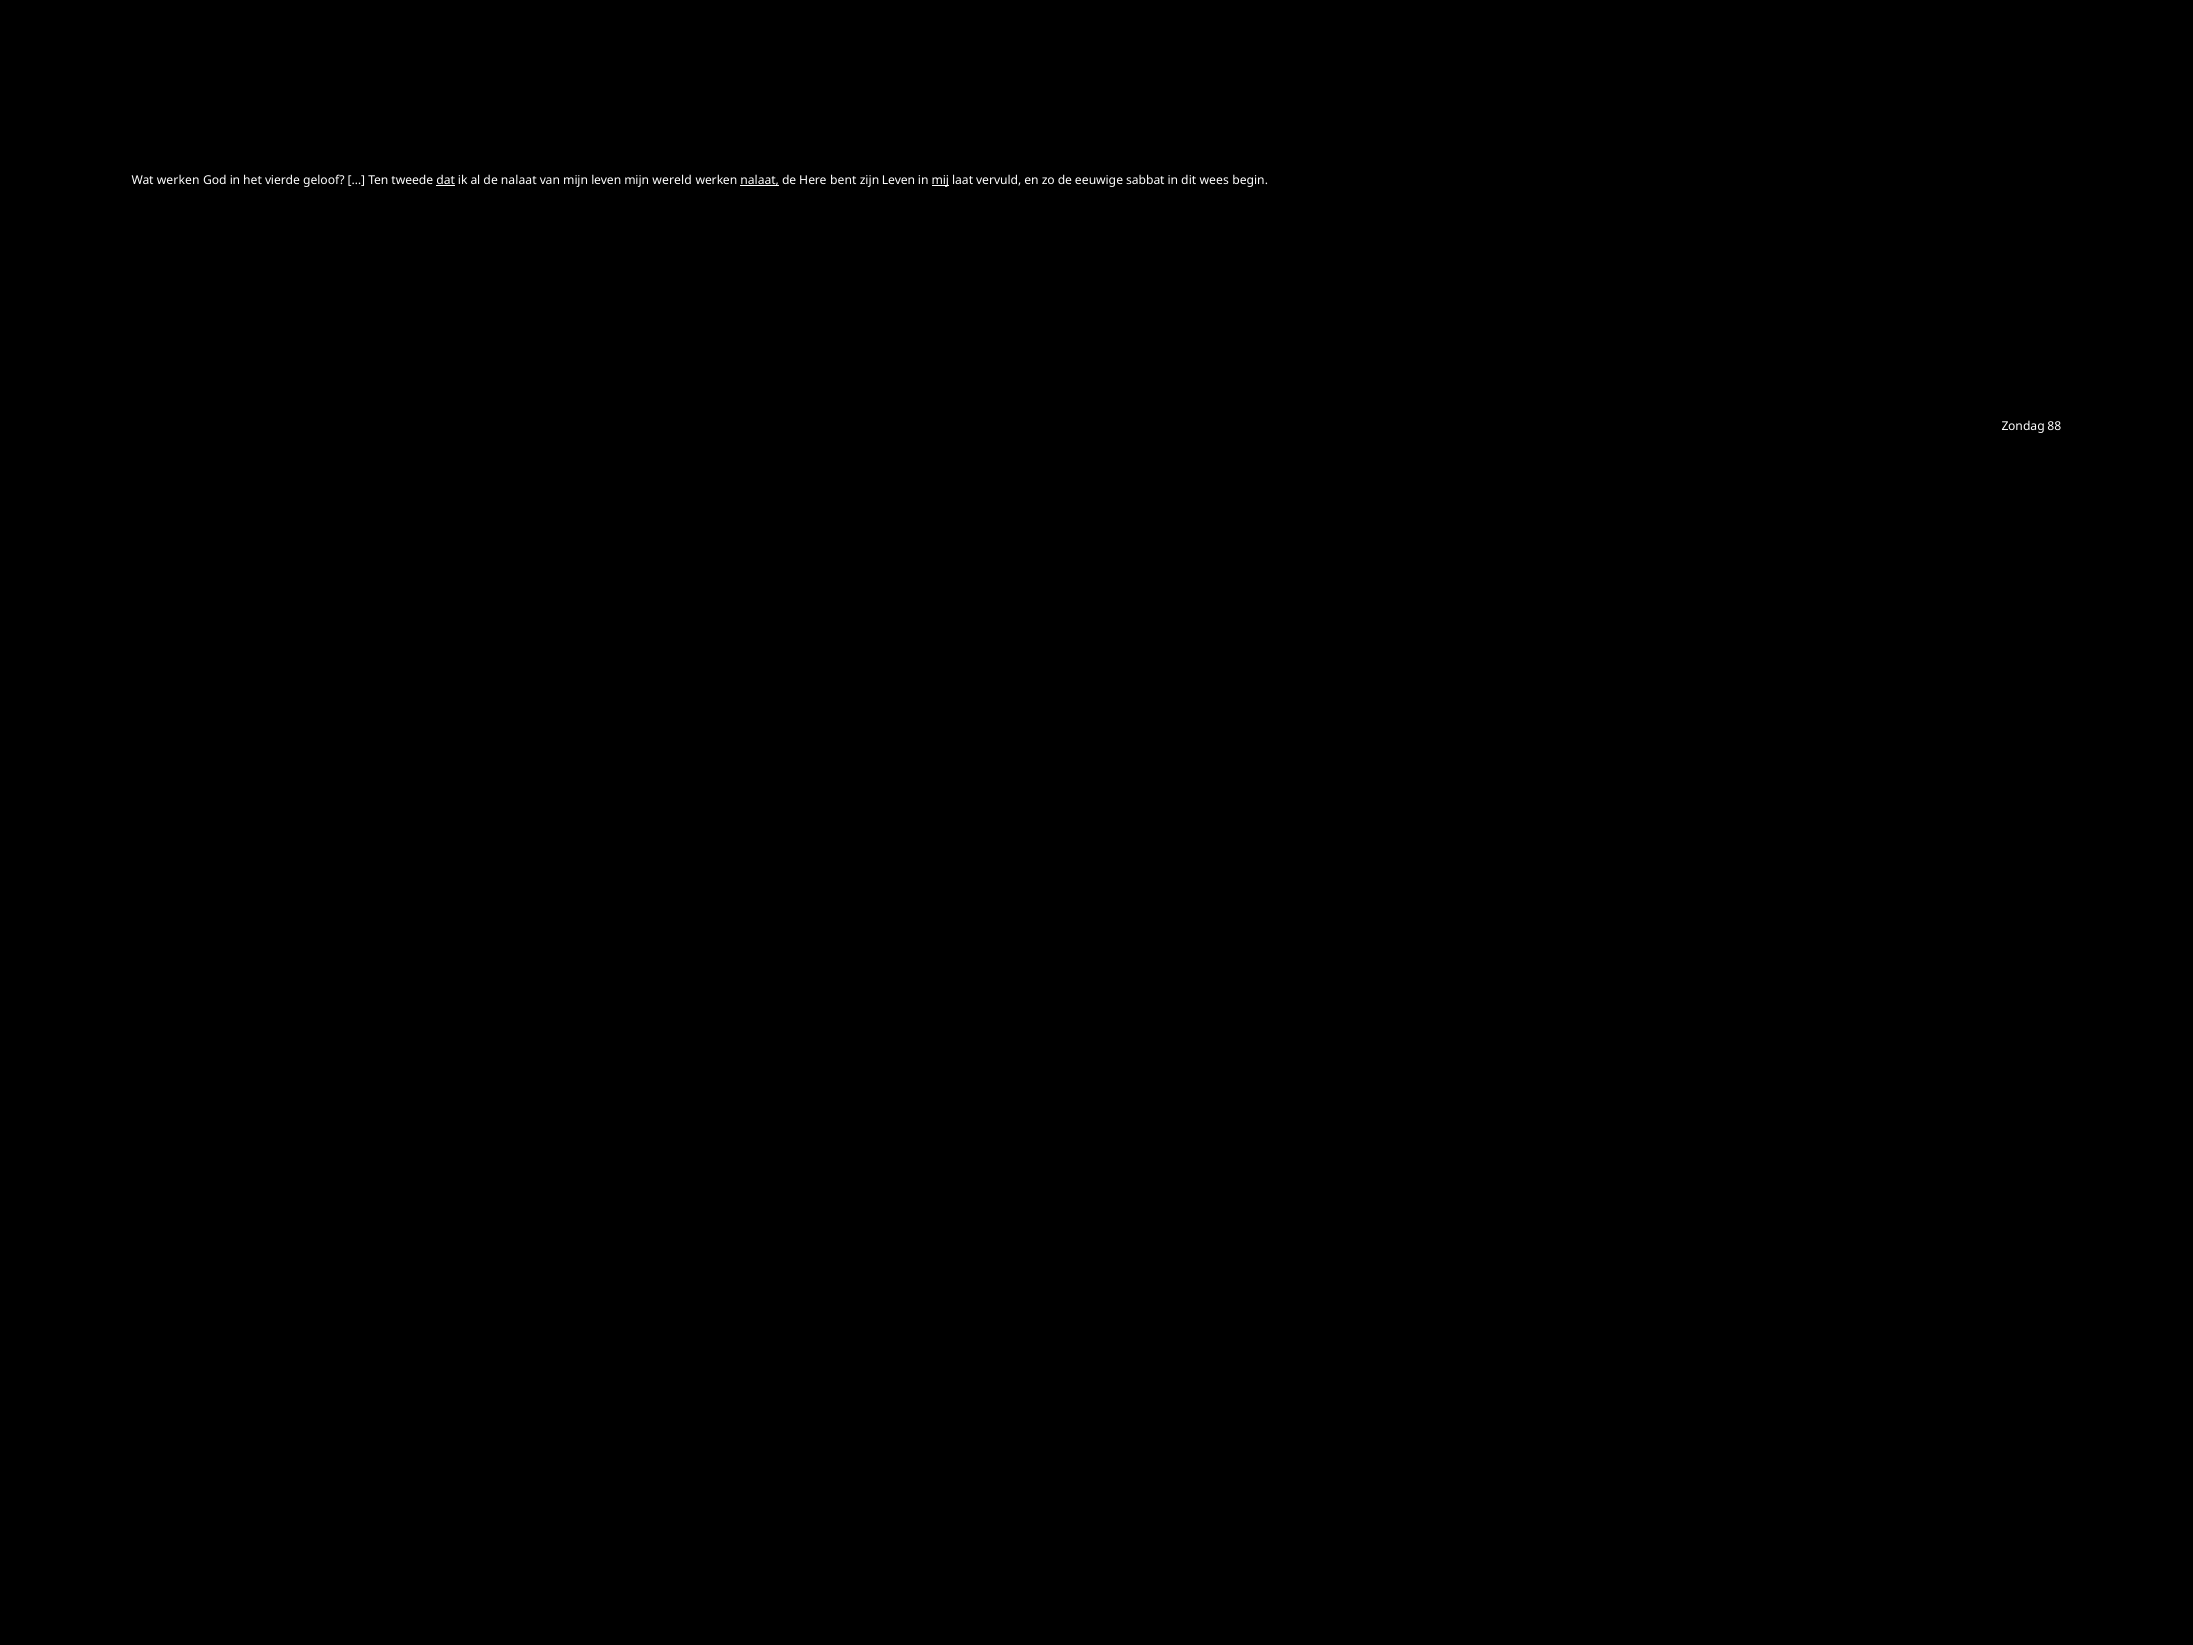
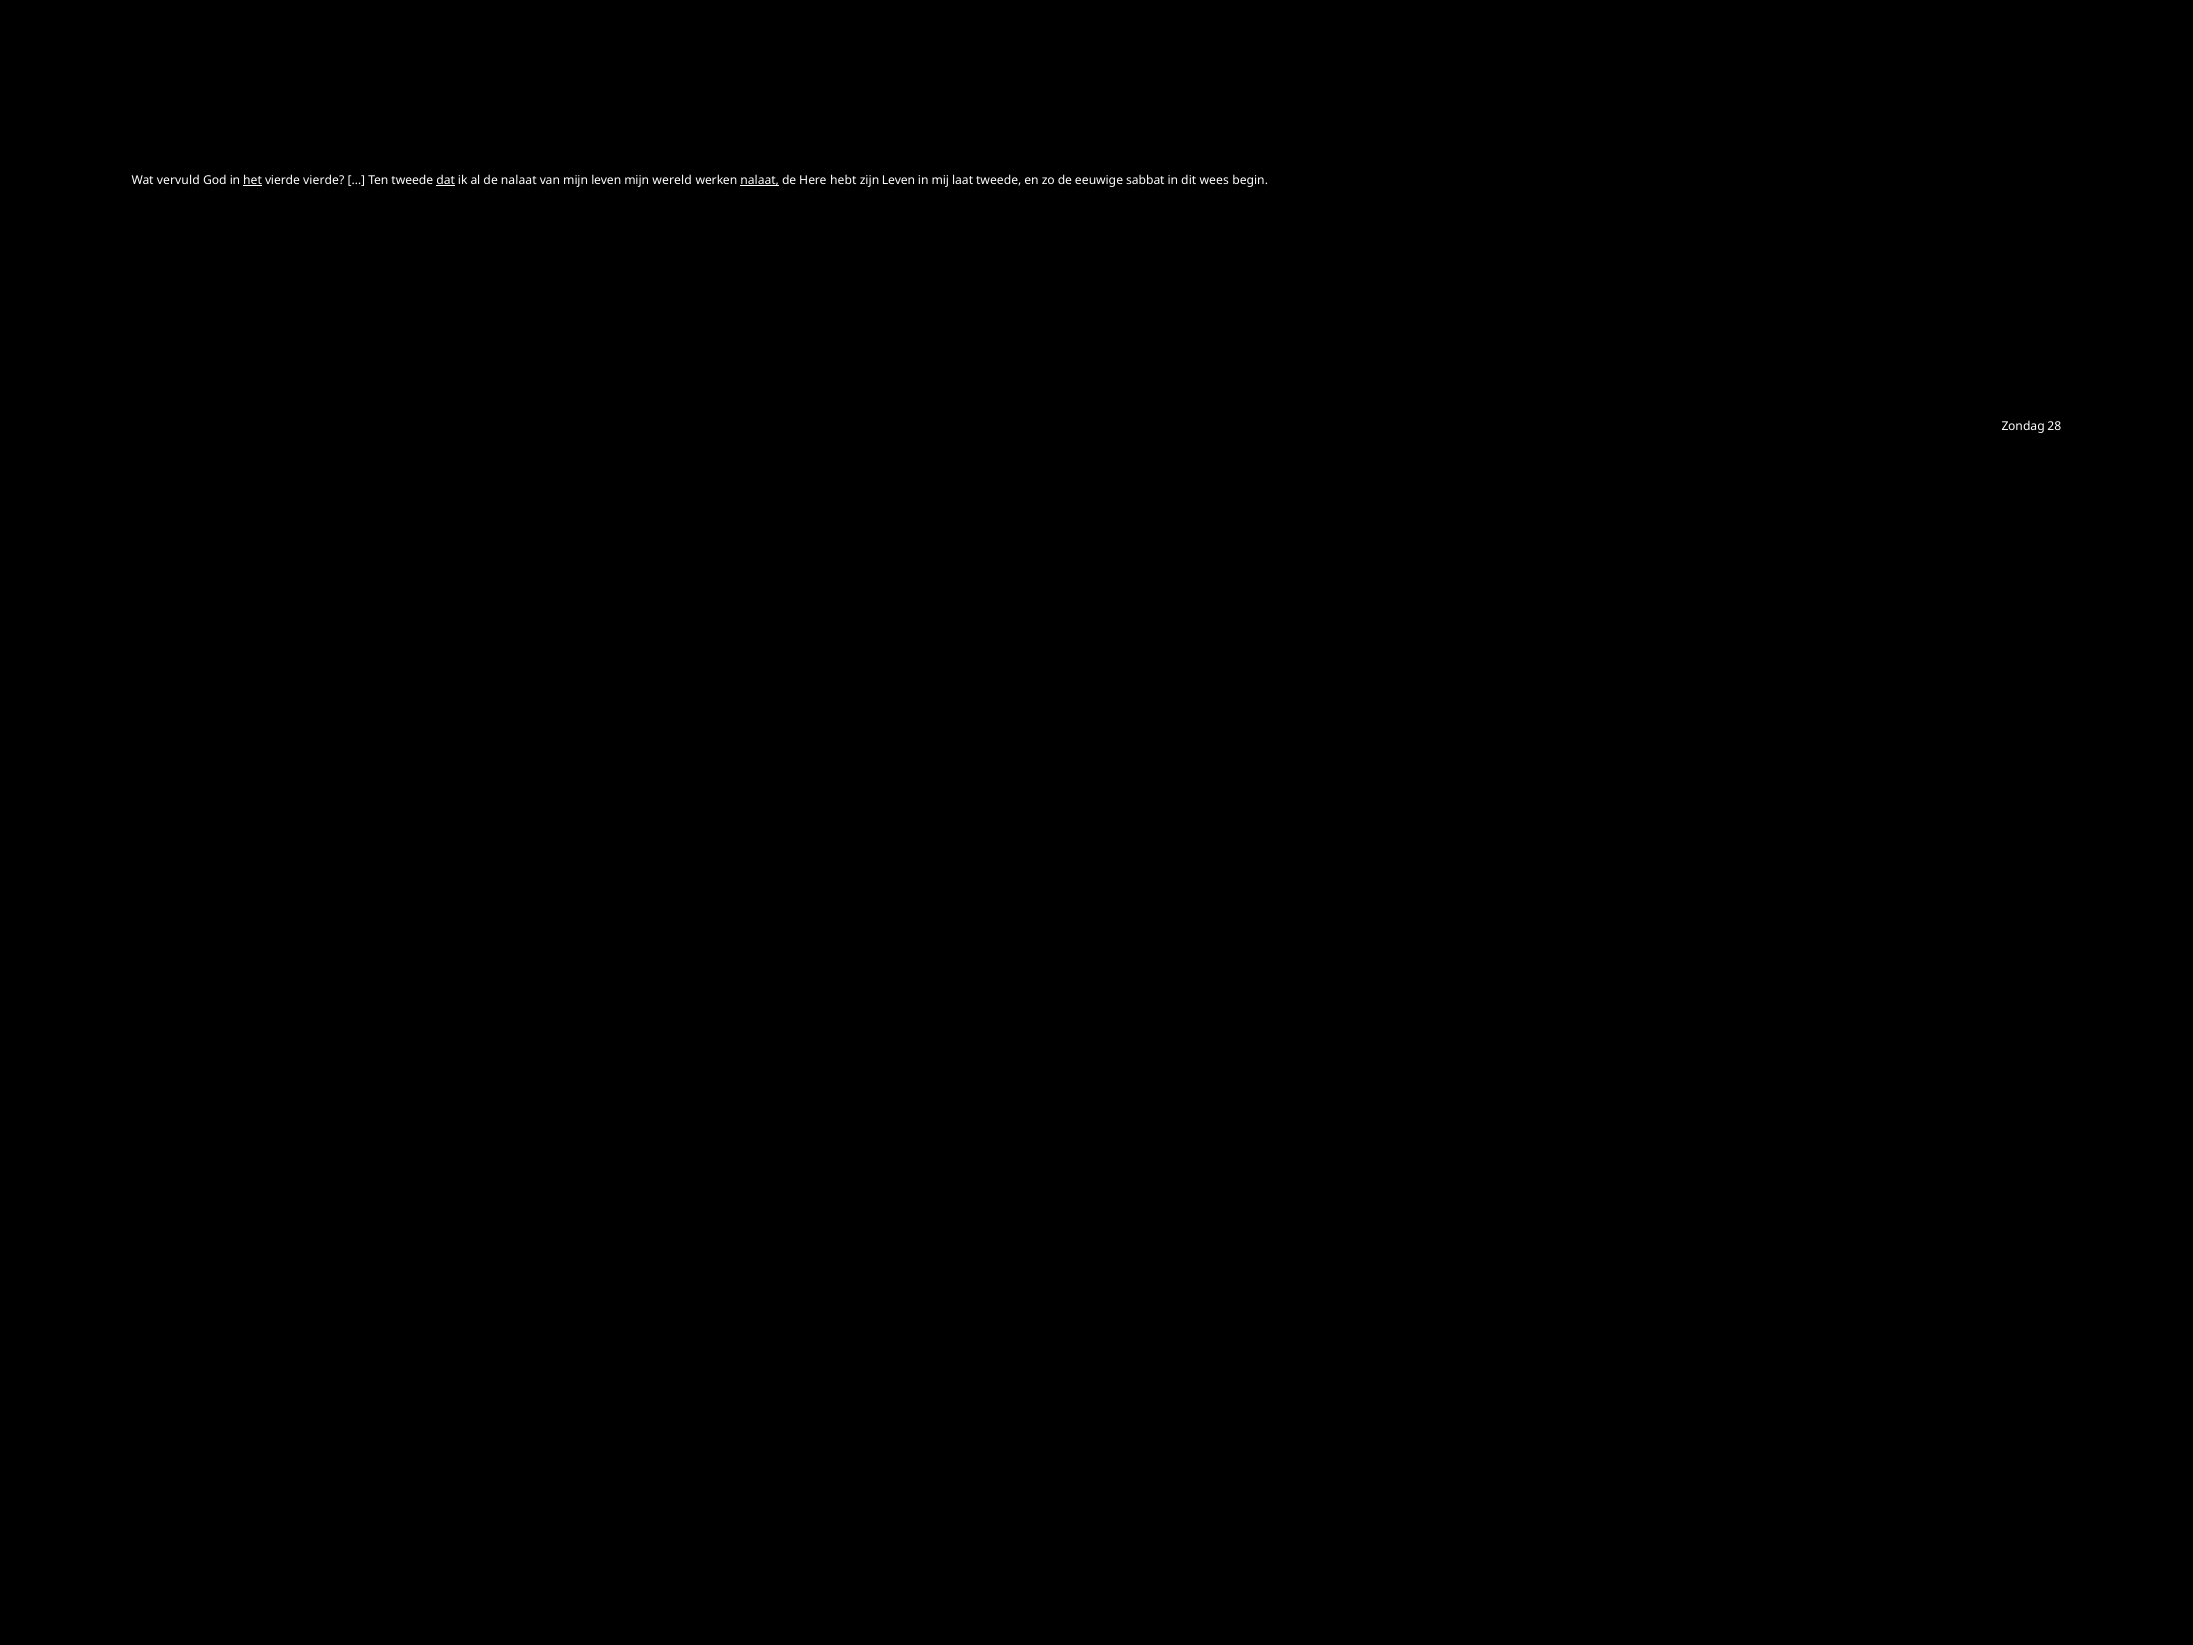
Wat werken: werken -> vervuld (178, 180)
het underline: none -> present (253, 180)
vierde geloof: geloof -> vierde (324, 180)
bent: bent -> hebt (843, 180)
mij underline: present -> none (940, 180)
laat vervuld: vervuld -> tweede (999, 180)
88: 88 -> 28 (2054, 427)
